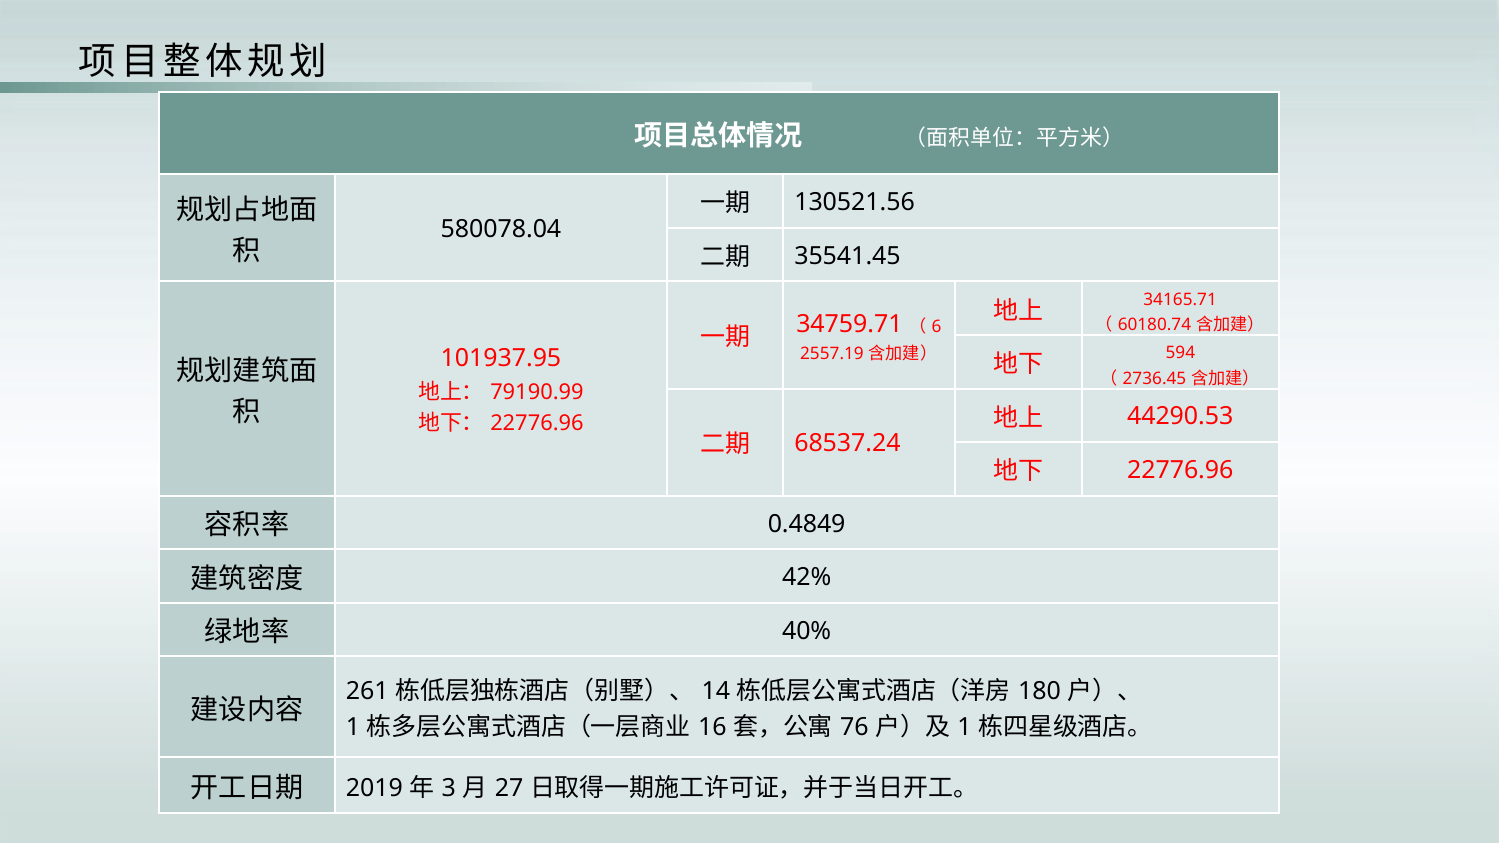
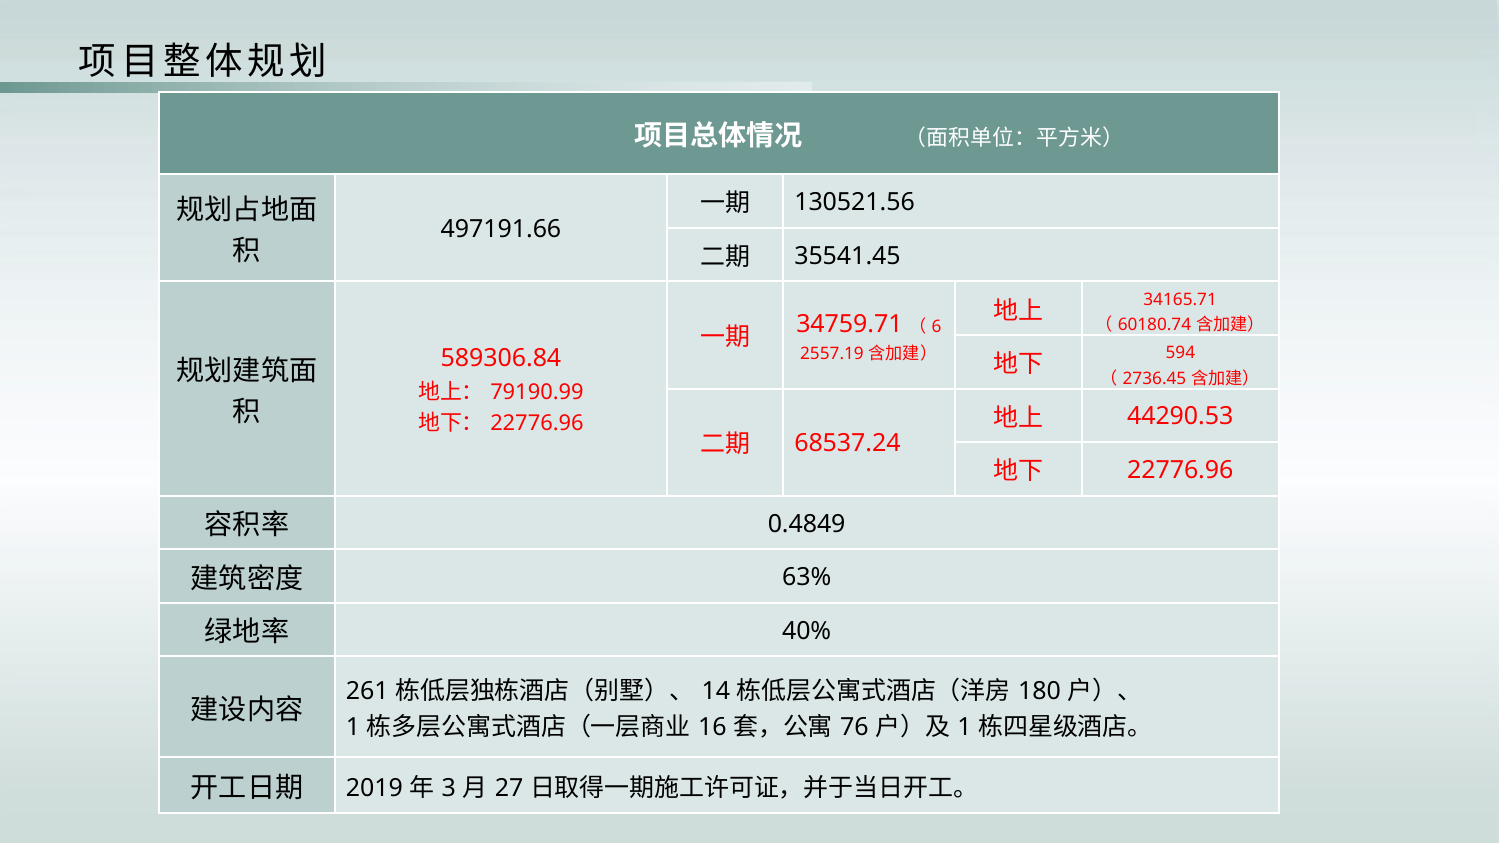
580078.04: 580078.04 -> 497191.66 (501, 229)
101937.95: 101937.95 -> 589306.84 (501, 358)
42%: 42% -> 63% (807, 577)
